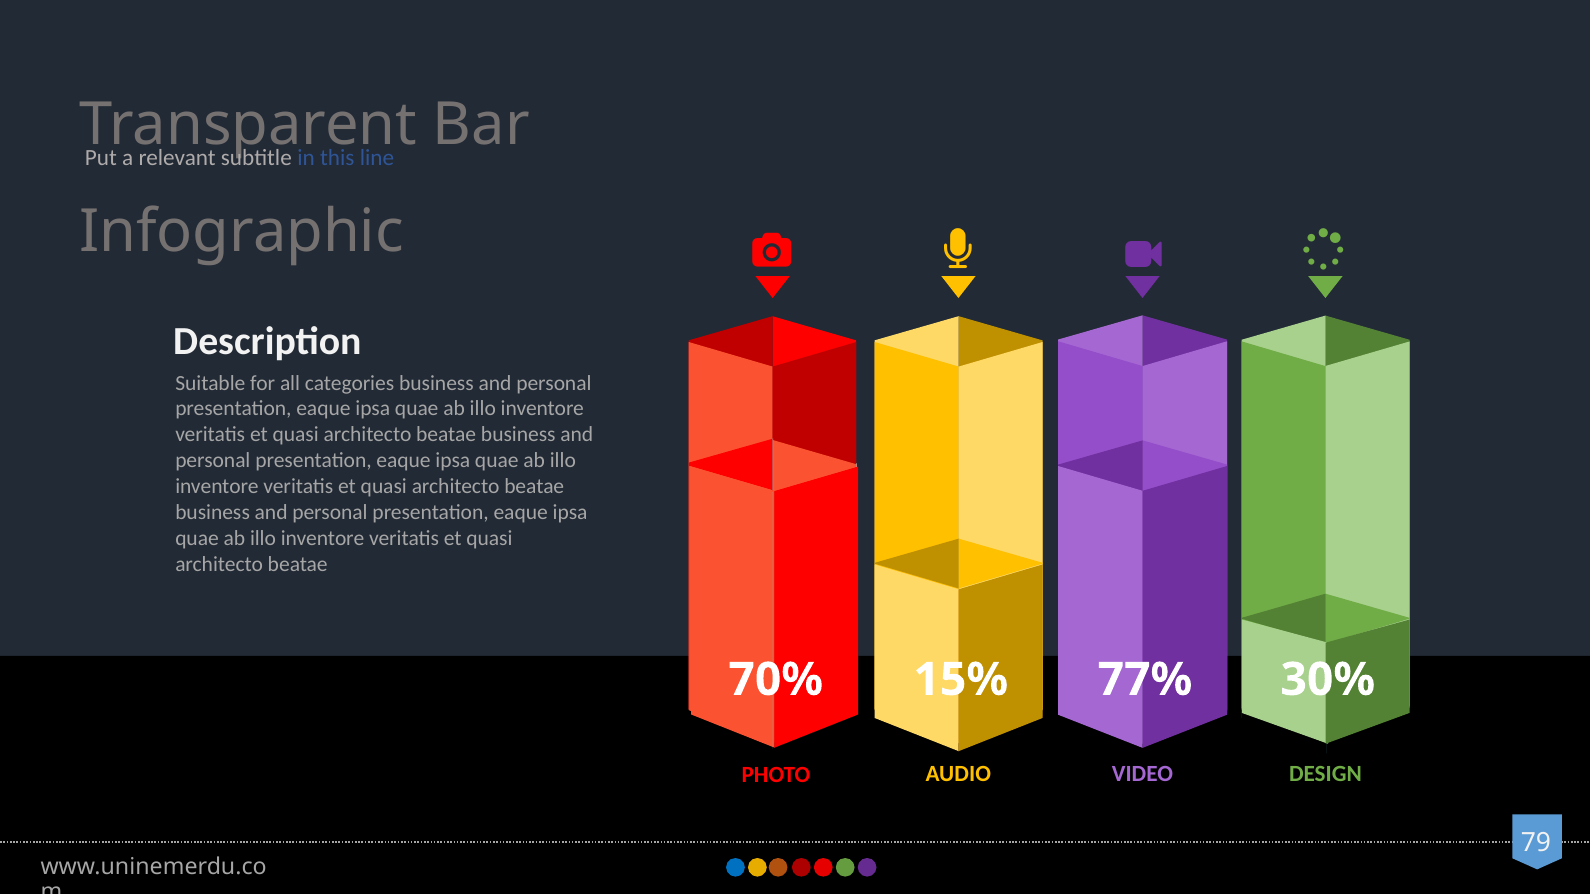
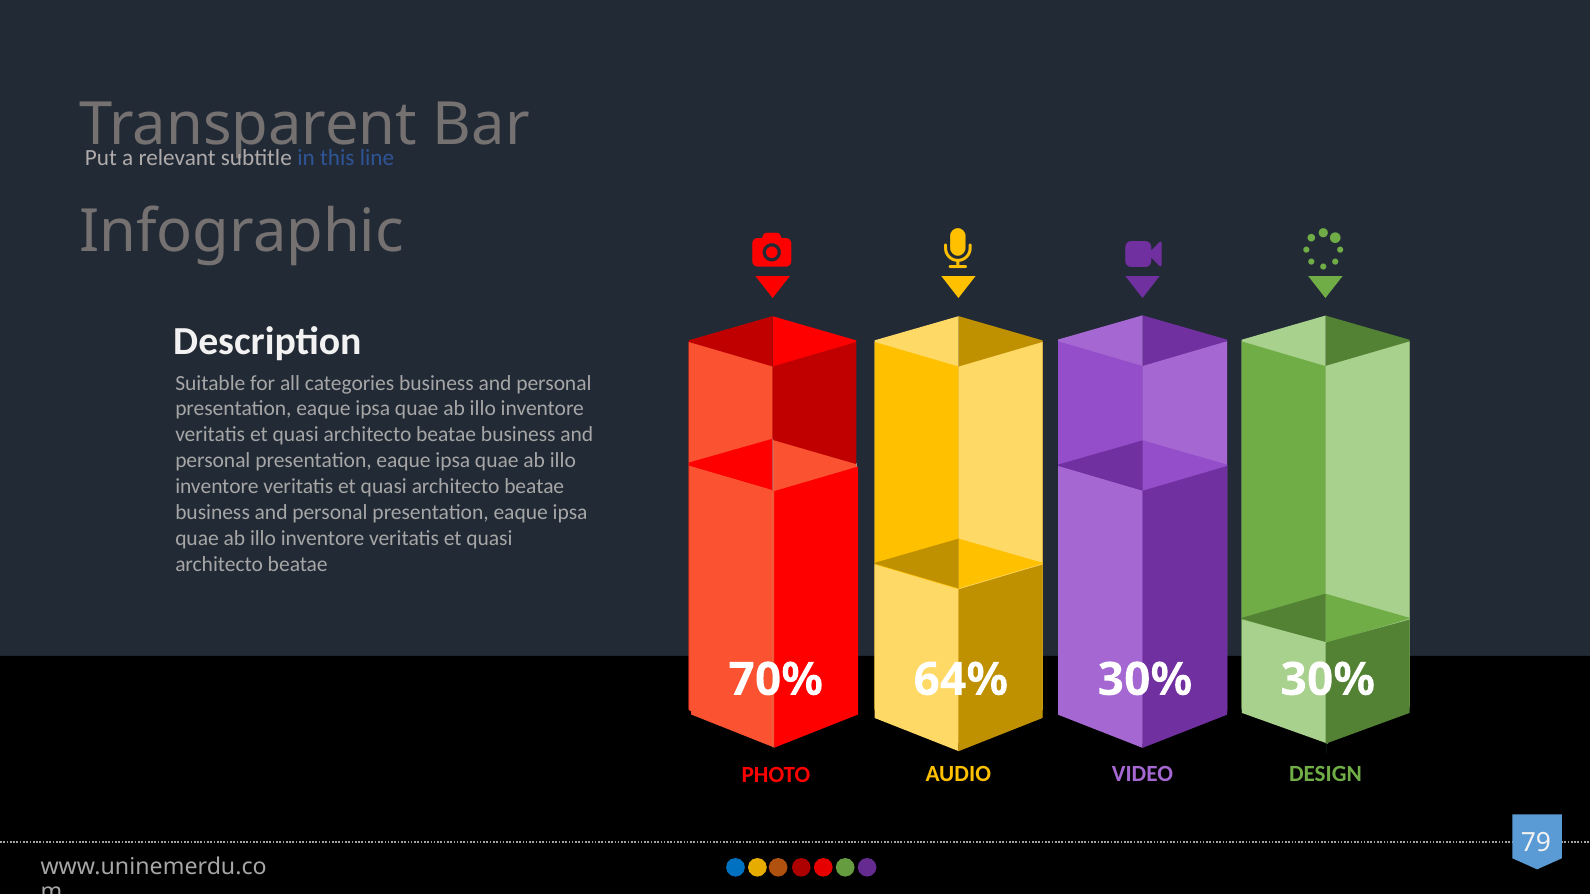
15%: 15% -> 64% (961, 680)
77%: 77% -> 30% (1145, 680)
